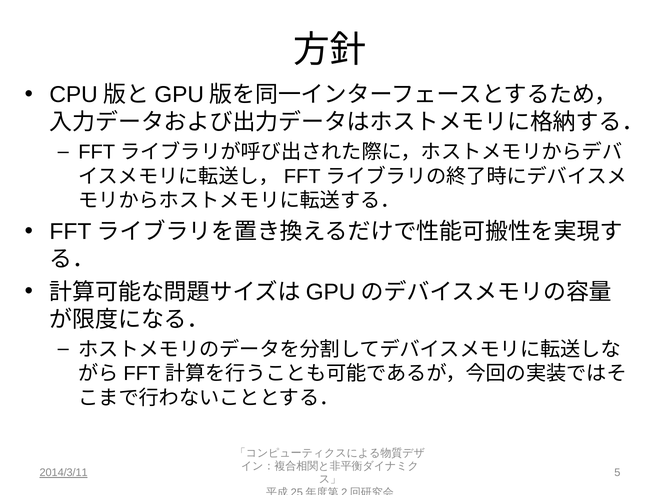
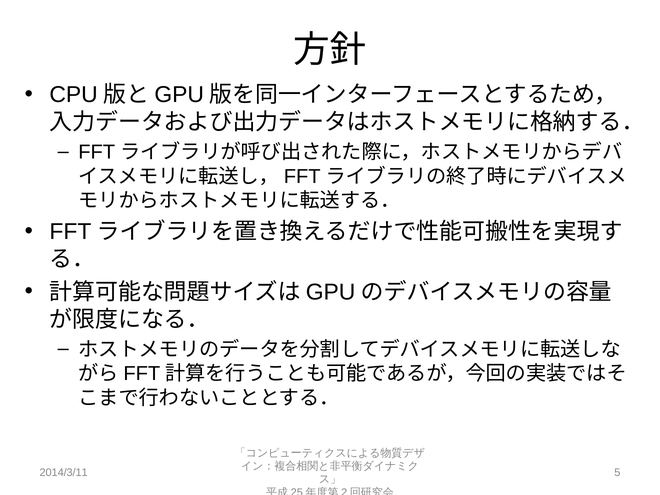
2014/3/11 underline: present -> none (64, 473)
